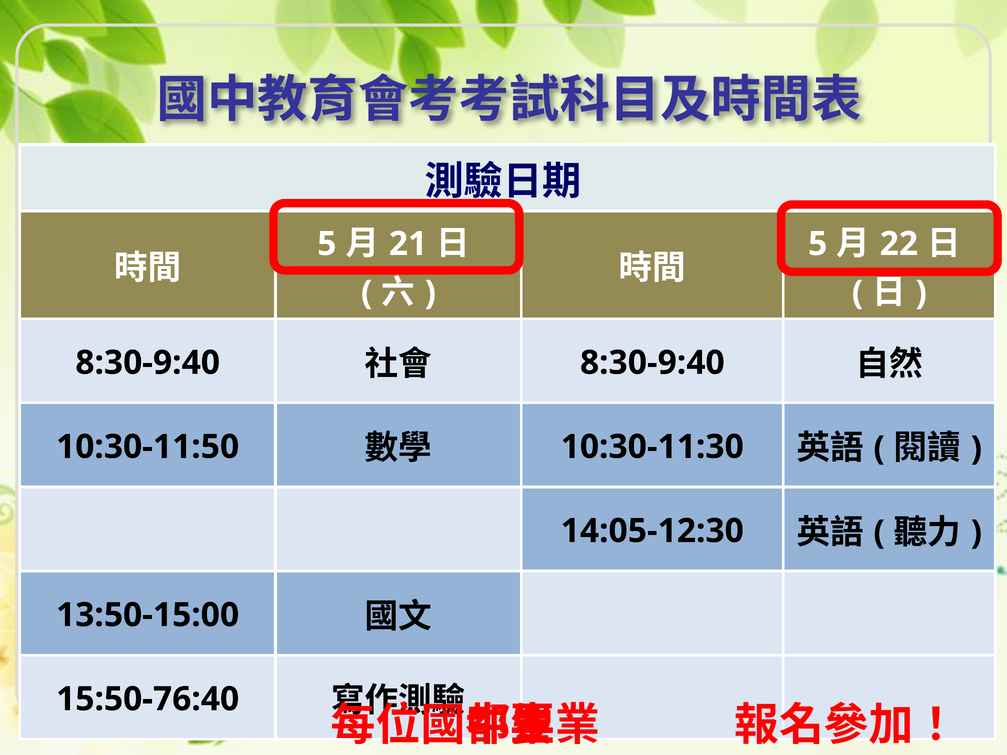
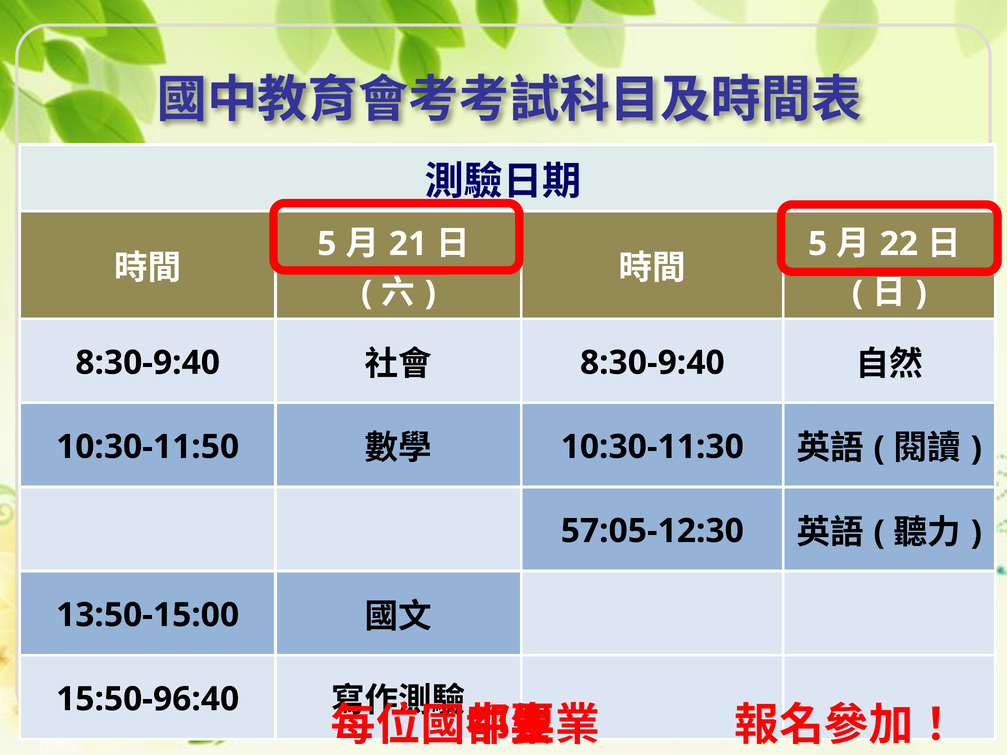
14:05-12:30: 14:05-12:30 -> 57:05-12:30 (652, 531)
15:50-76:40: 15:50-76:40 -> 15:50-96:40 (148, 699)
